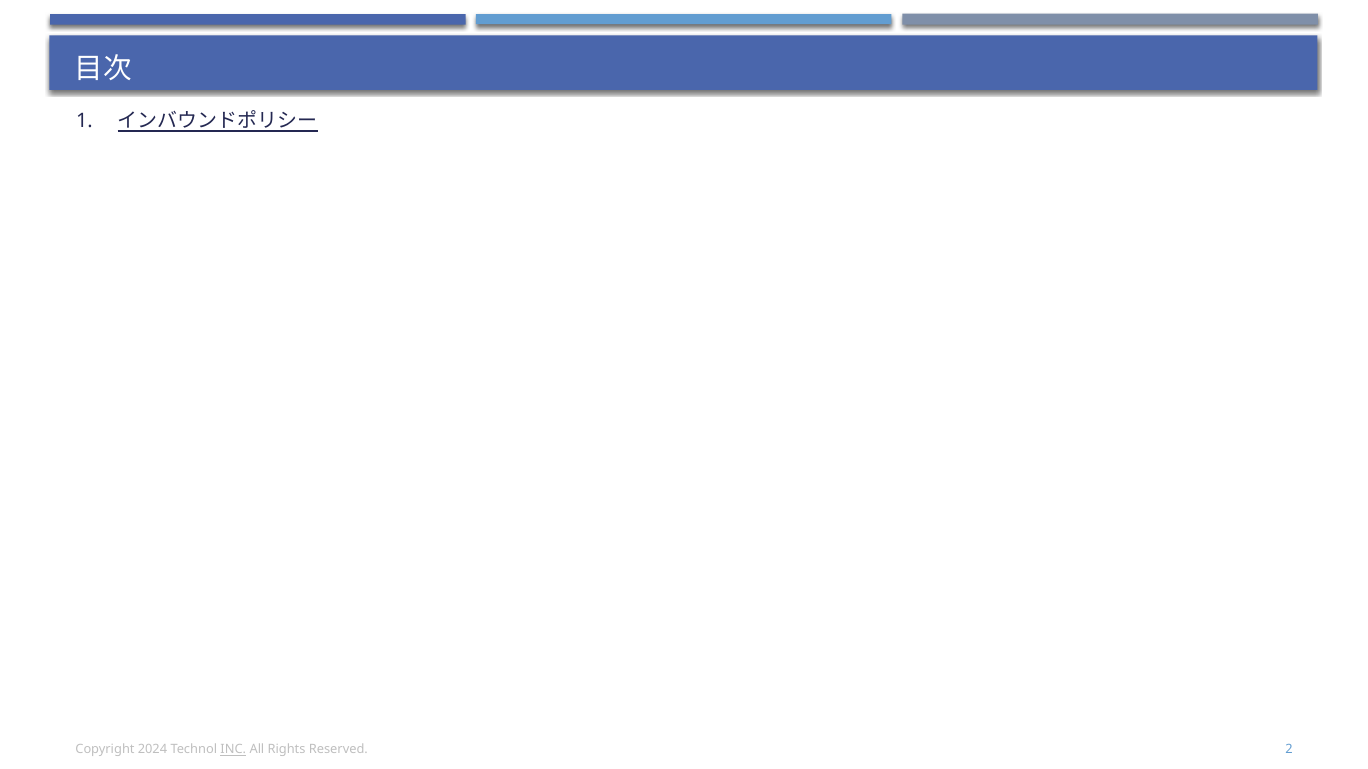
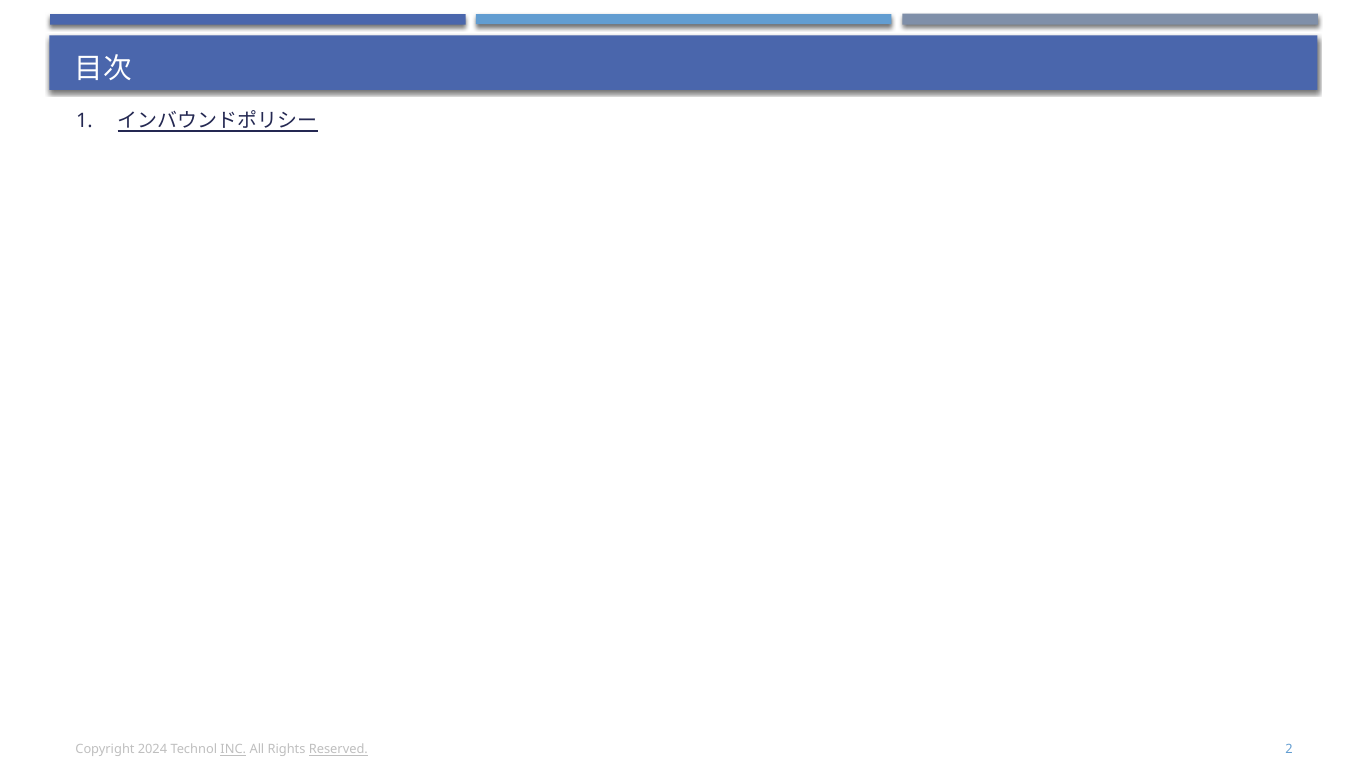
Reserved underline: none -> present (338, 750)
